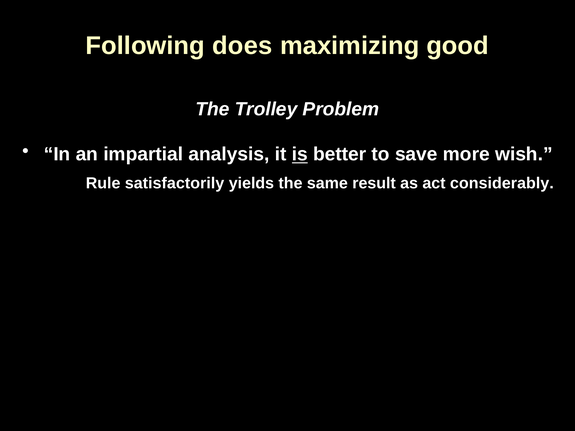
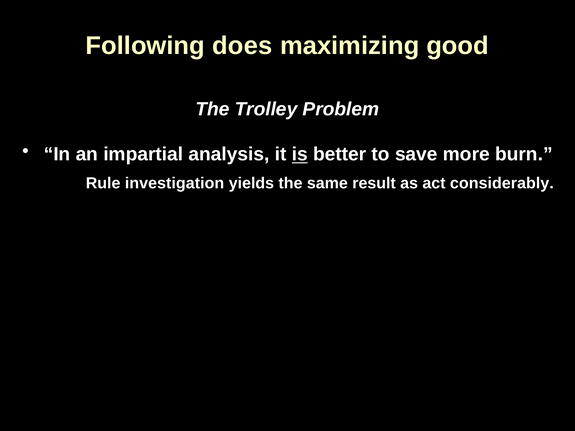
wish: wish -> burn (524, 154)
satisfactorily: satisfactorily -> investigation (175, 183)
